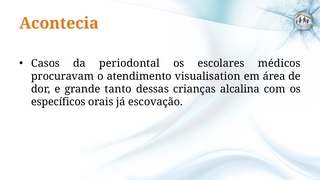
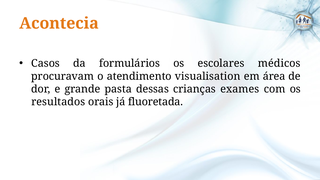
periodontal: periodontal -> formulários (130, 63)
tanto: tanto -> pasta (118, 89)
alcalina: alcalina -> exames (240, 89)
específicos: específicos -> resultados (58, 102)
escovação: escovação -> fluoretada (156, 102)
